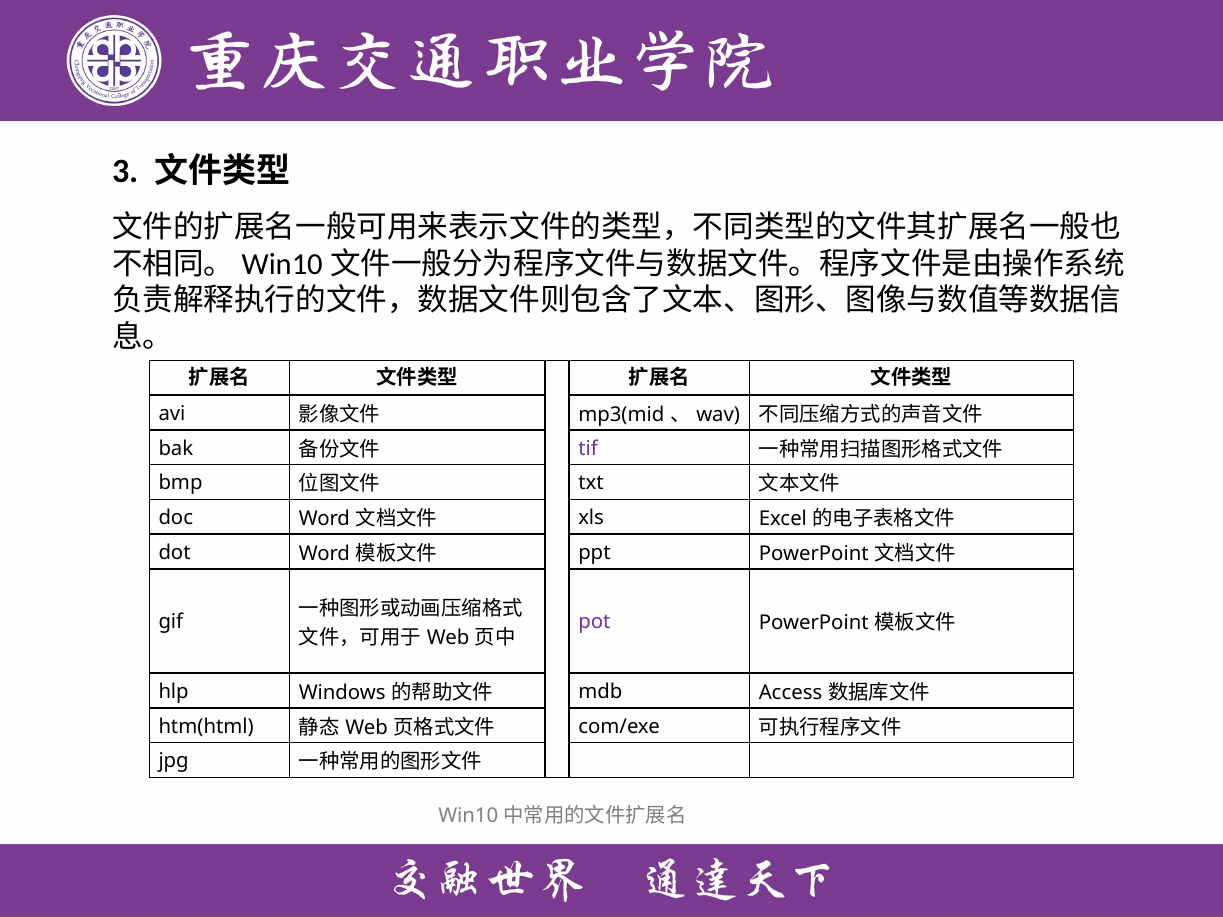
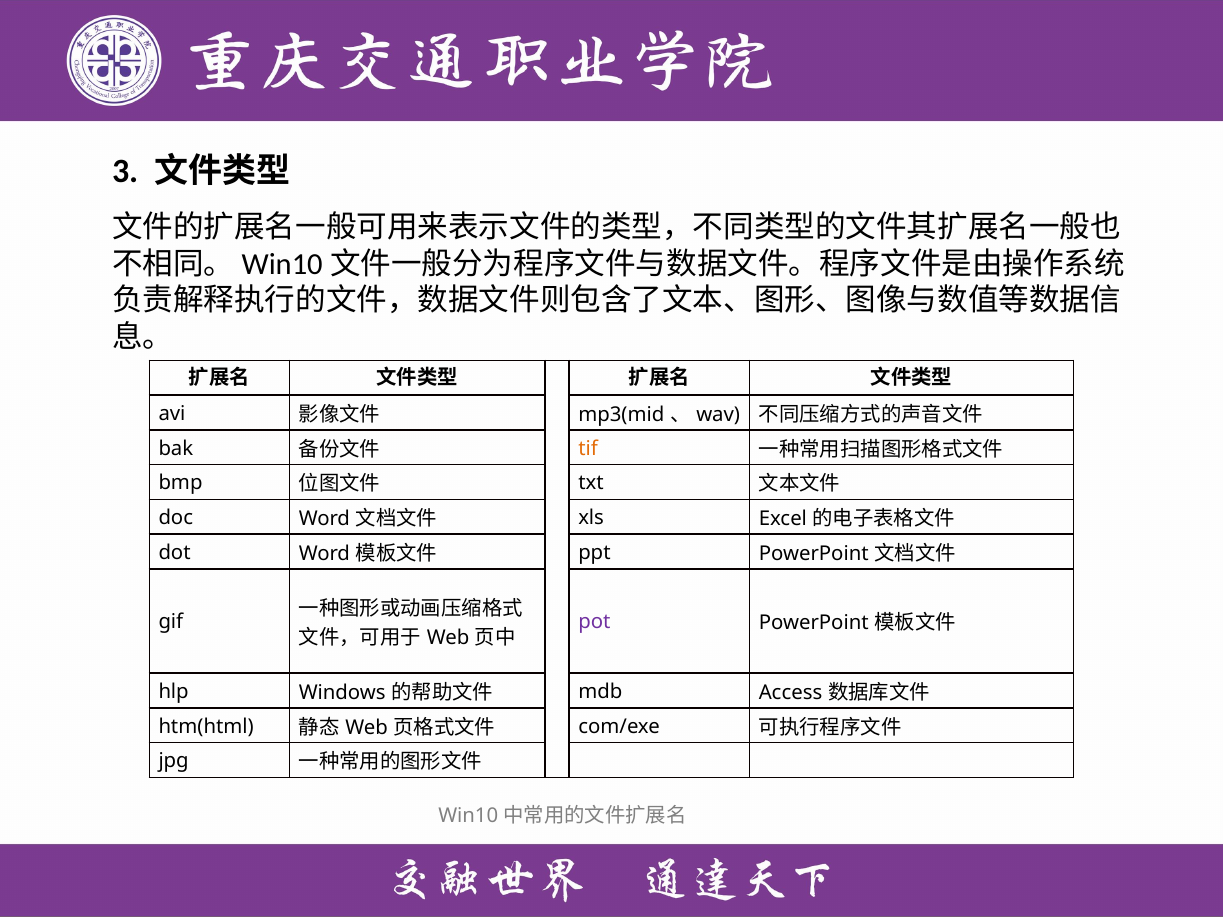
tif colour: purple -> orange (588, 449)
